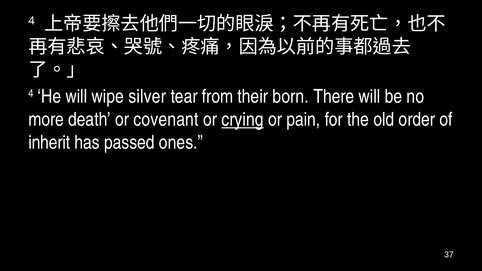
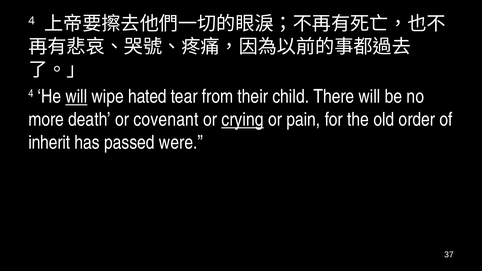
will underline: none -> present (76, 97)
silver: silver -> hated (147, 97)
born: born -> child (291, 97)
ones: ones -> were (181, 143)
